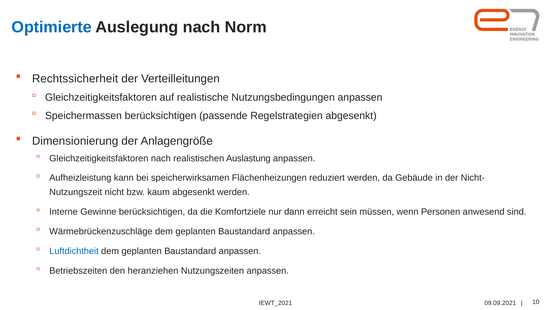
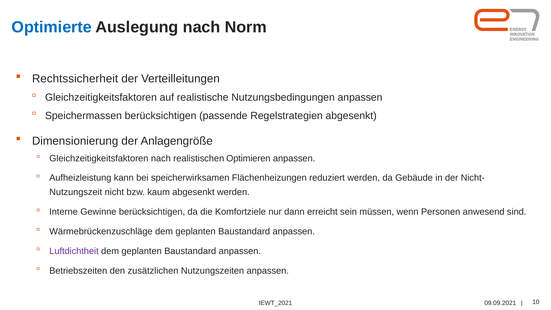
Auslastung: Auslastung -> Optimieren (248, 158)
Luftdichtheit colour: blue -> purple (74, 251)
heranziehen: heranziehen -> zusätzlichen (153, 271)
